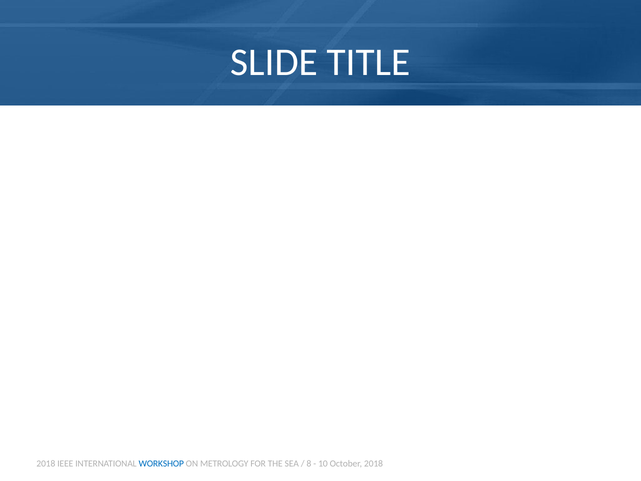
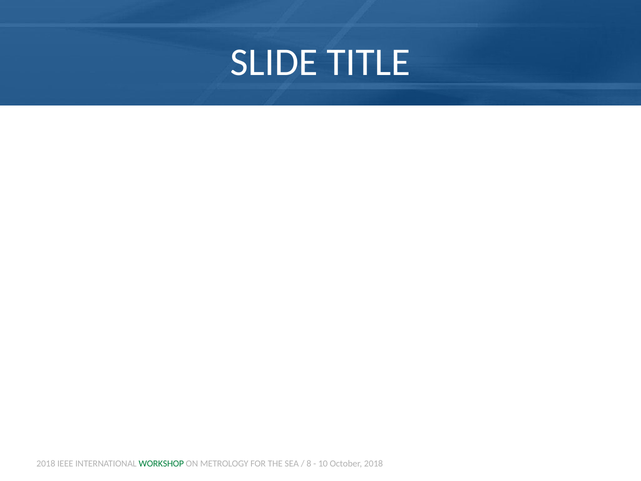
WORKSHOP colour: blue -> green (161, 464)
